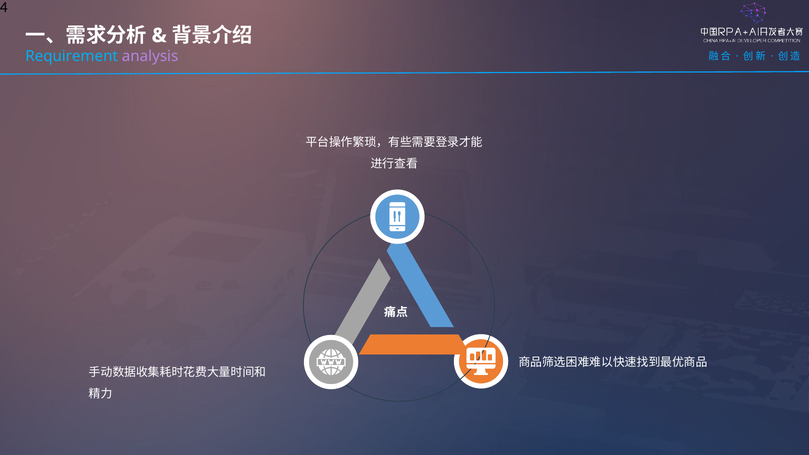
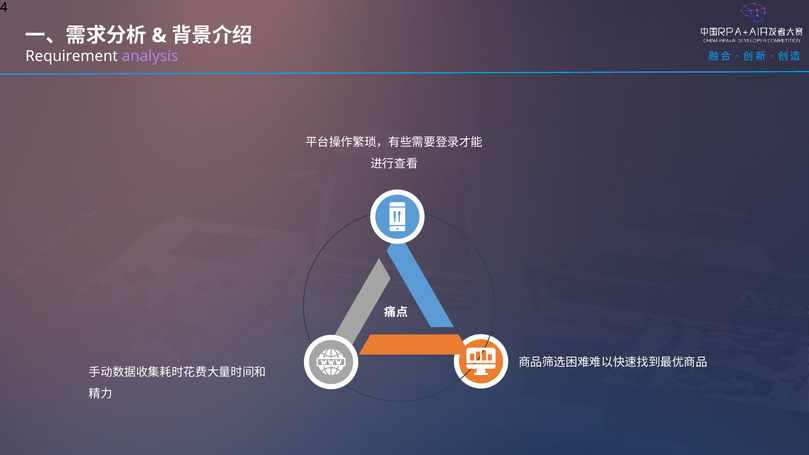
Requirement colour: light blue -> white (72, 56)
